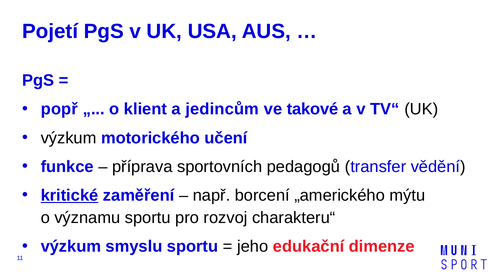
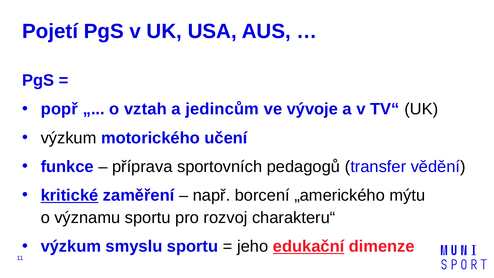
klient: klient -> vztah (145, 109)
takové: takové -> vývoje (312, 109)
edukační underline: none -> present (309, 246)
